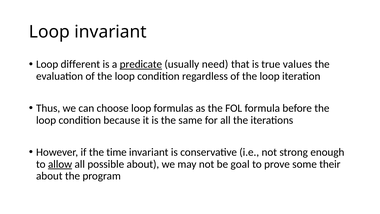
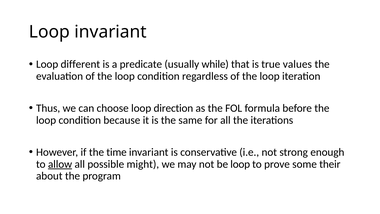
predicate underline: present -> none (141, 64)
need: need -> while (215, 64)
formulas: formulas -> direction (173, 108)
possible about: about -> might (143, 164)
be goal: goal -> loop (240, 164)
